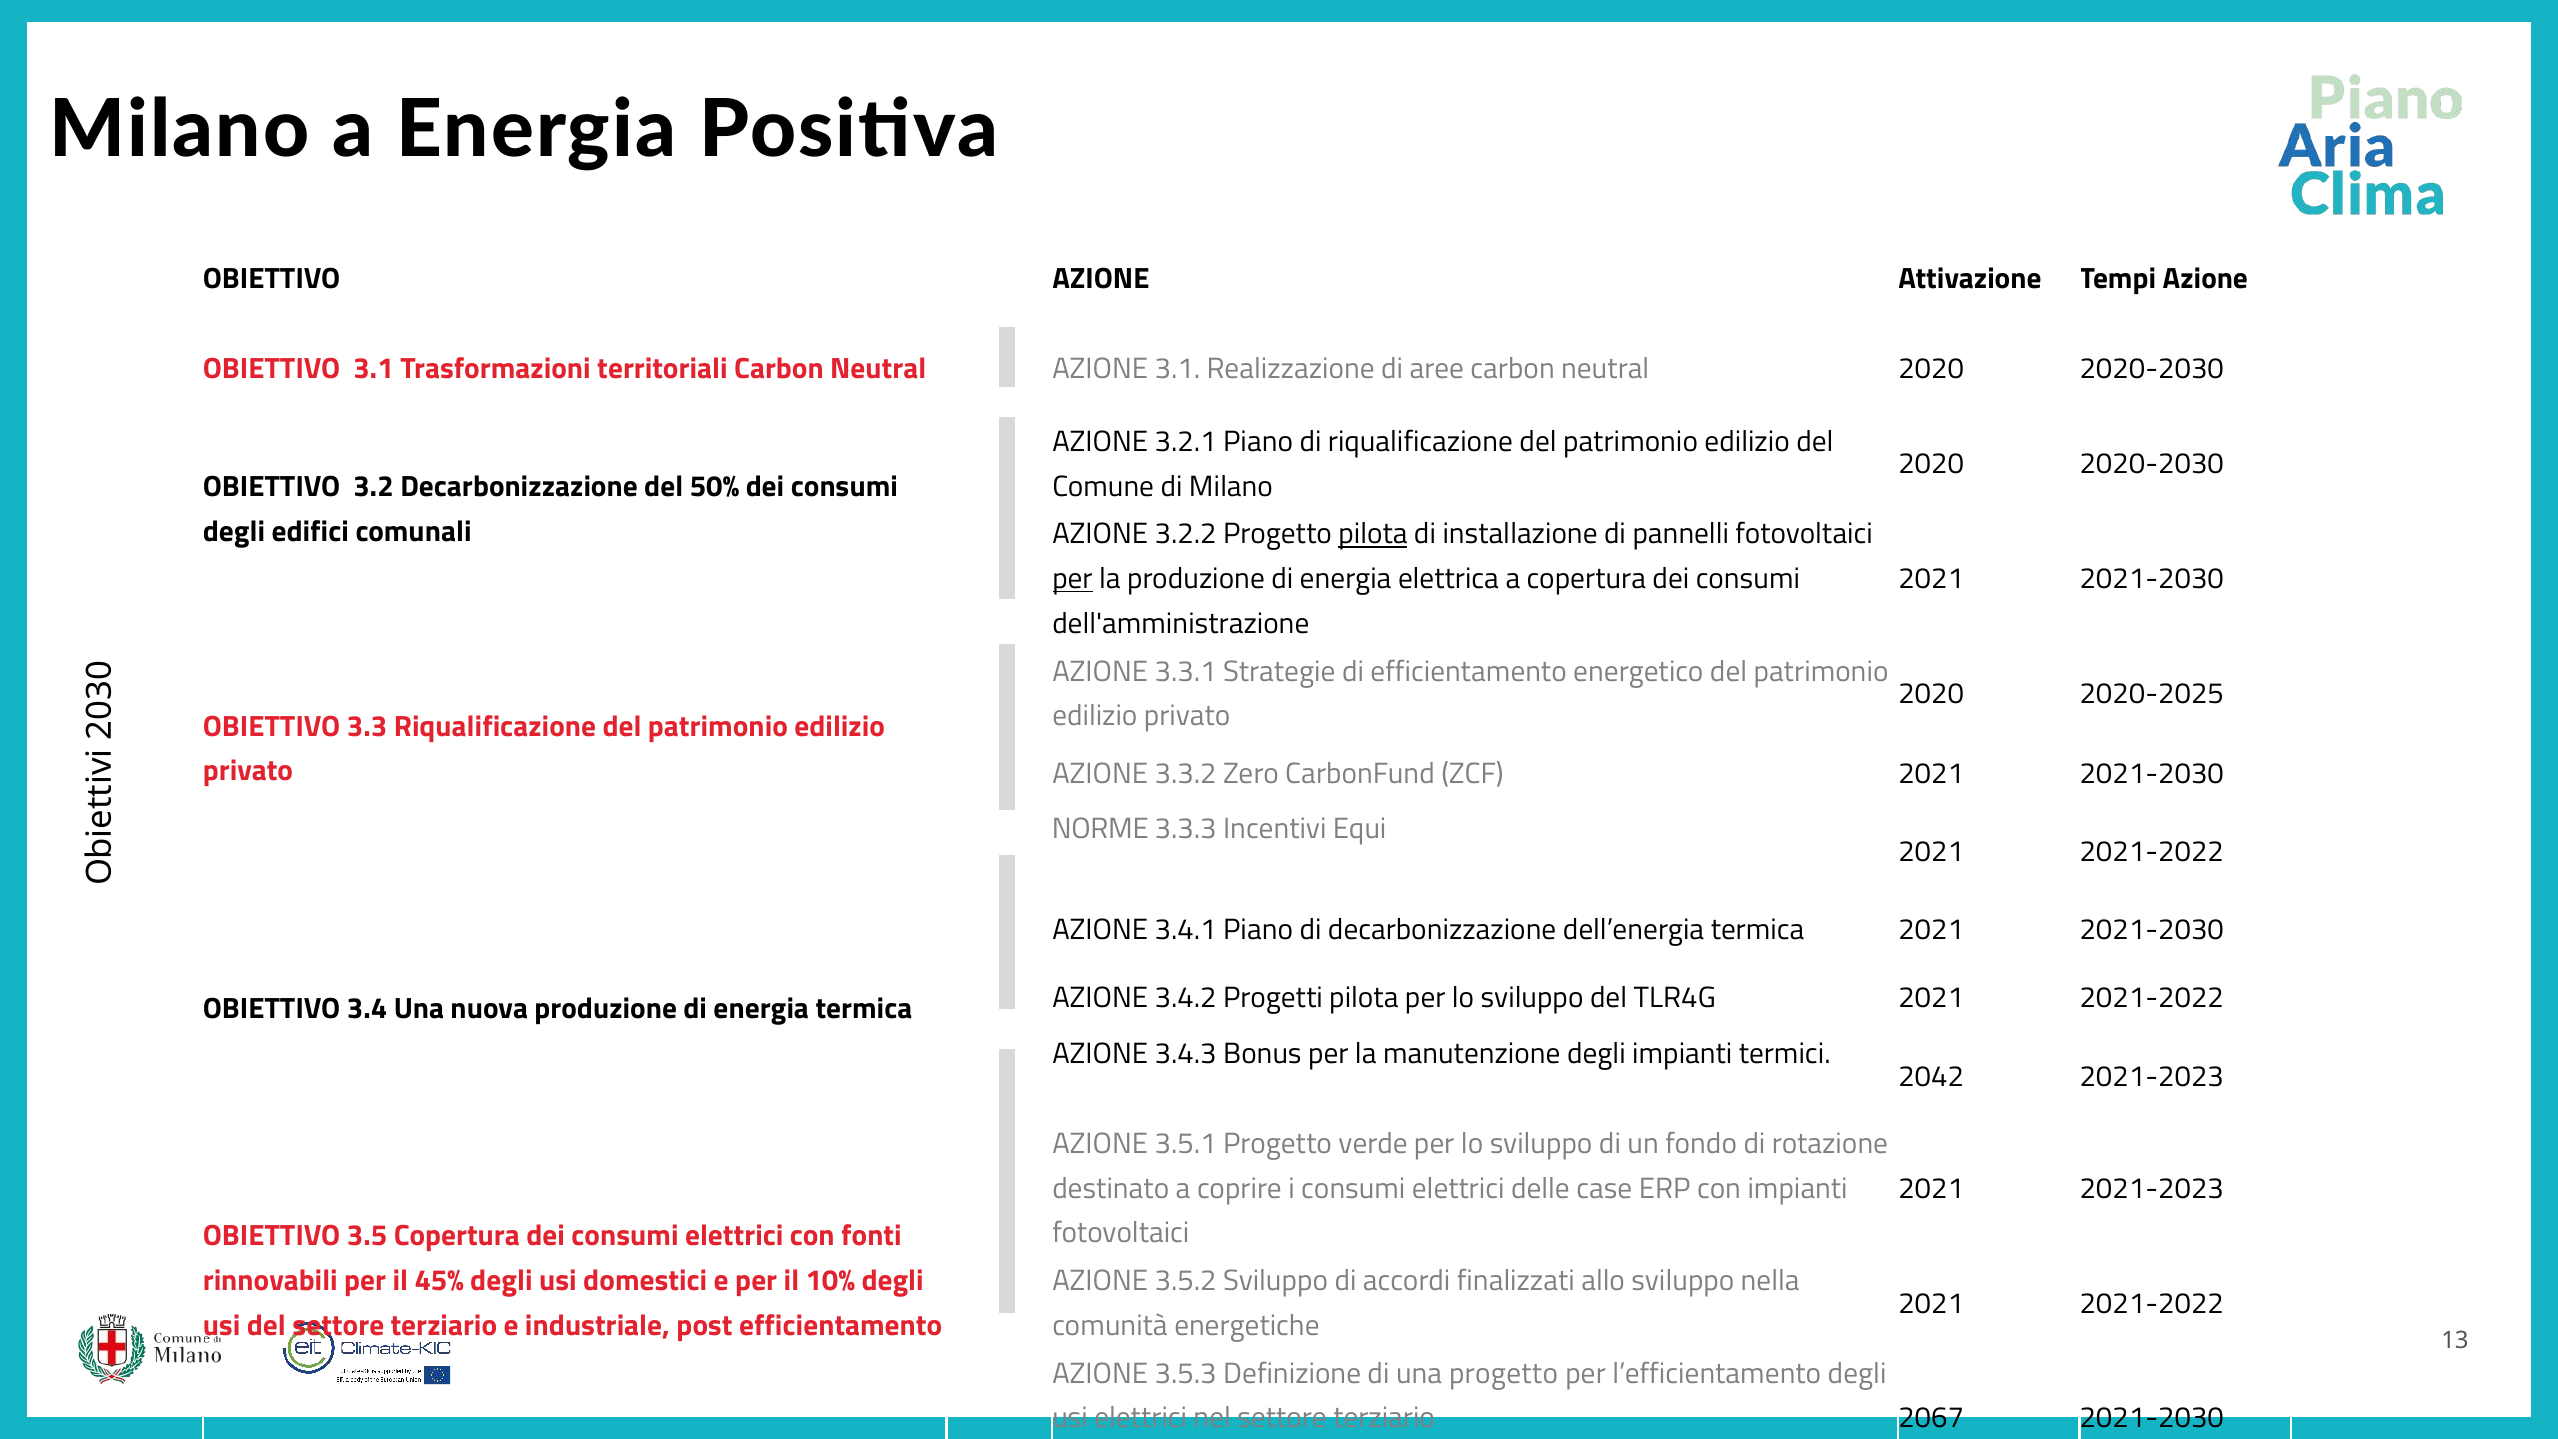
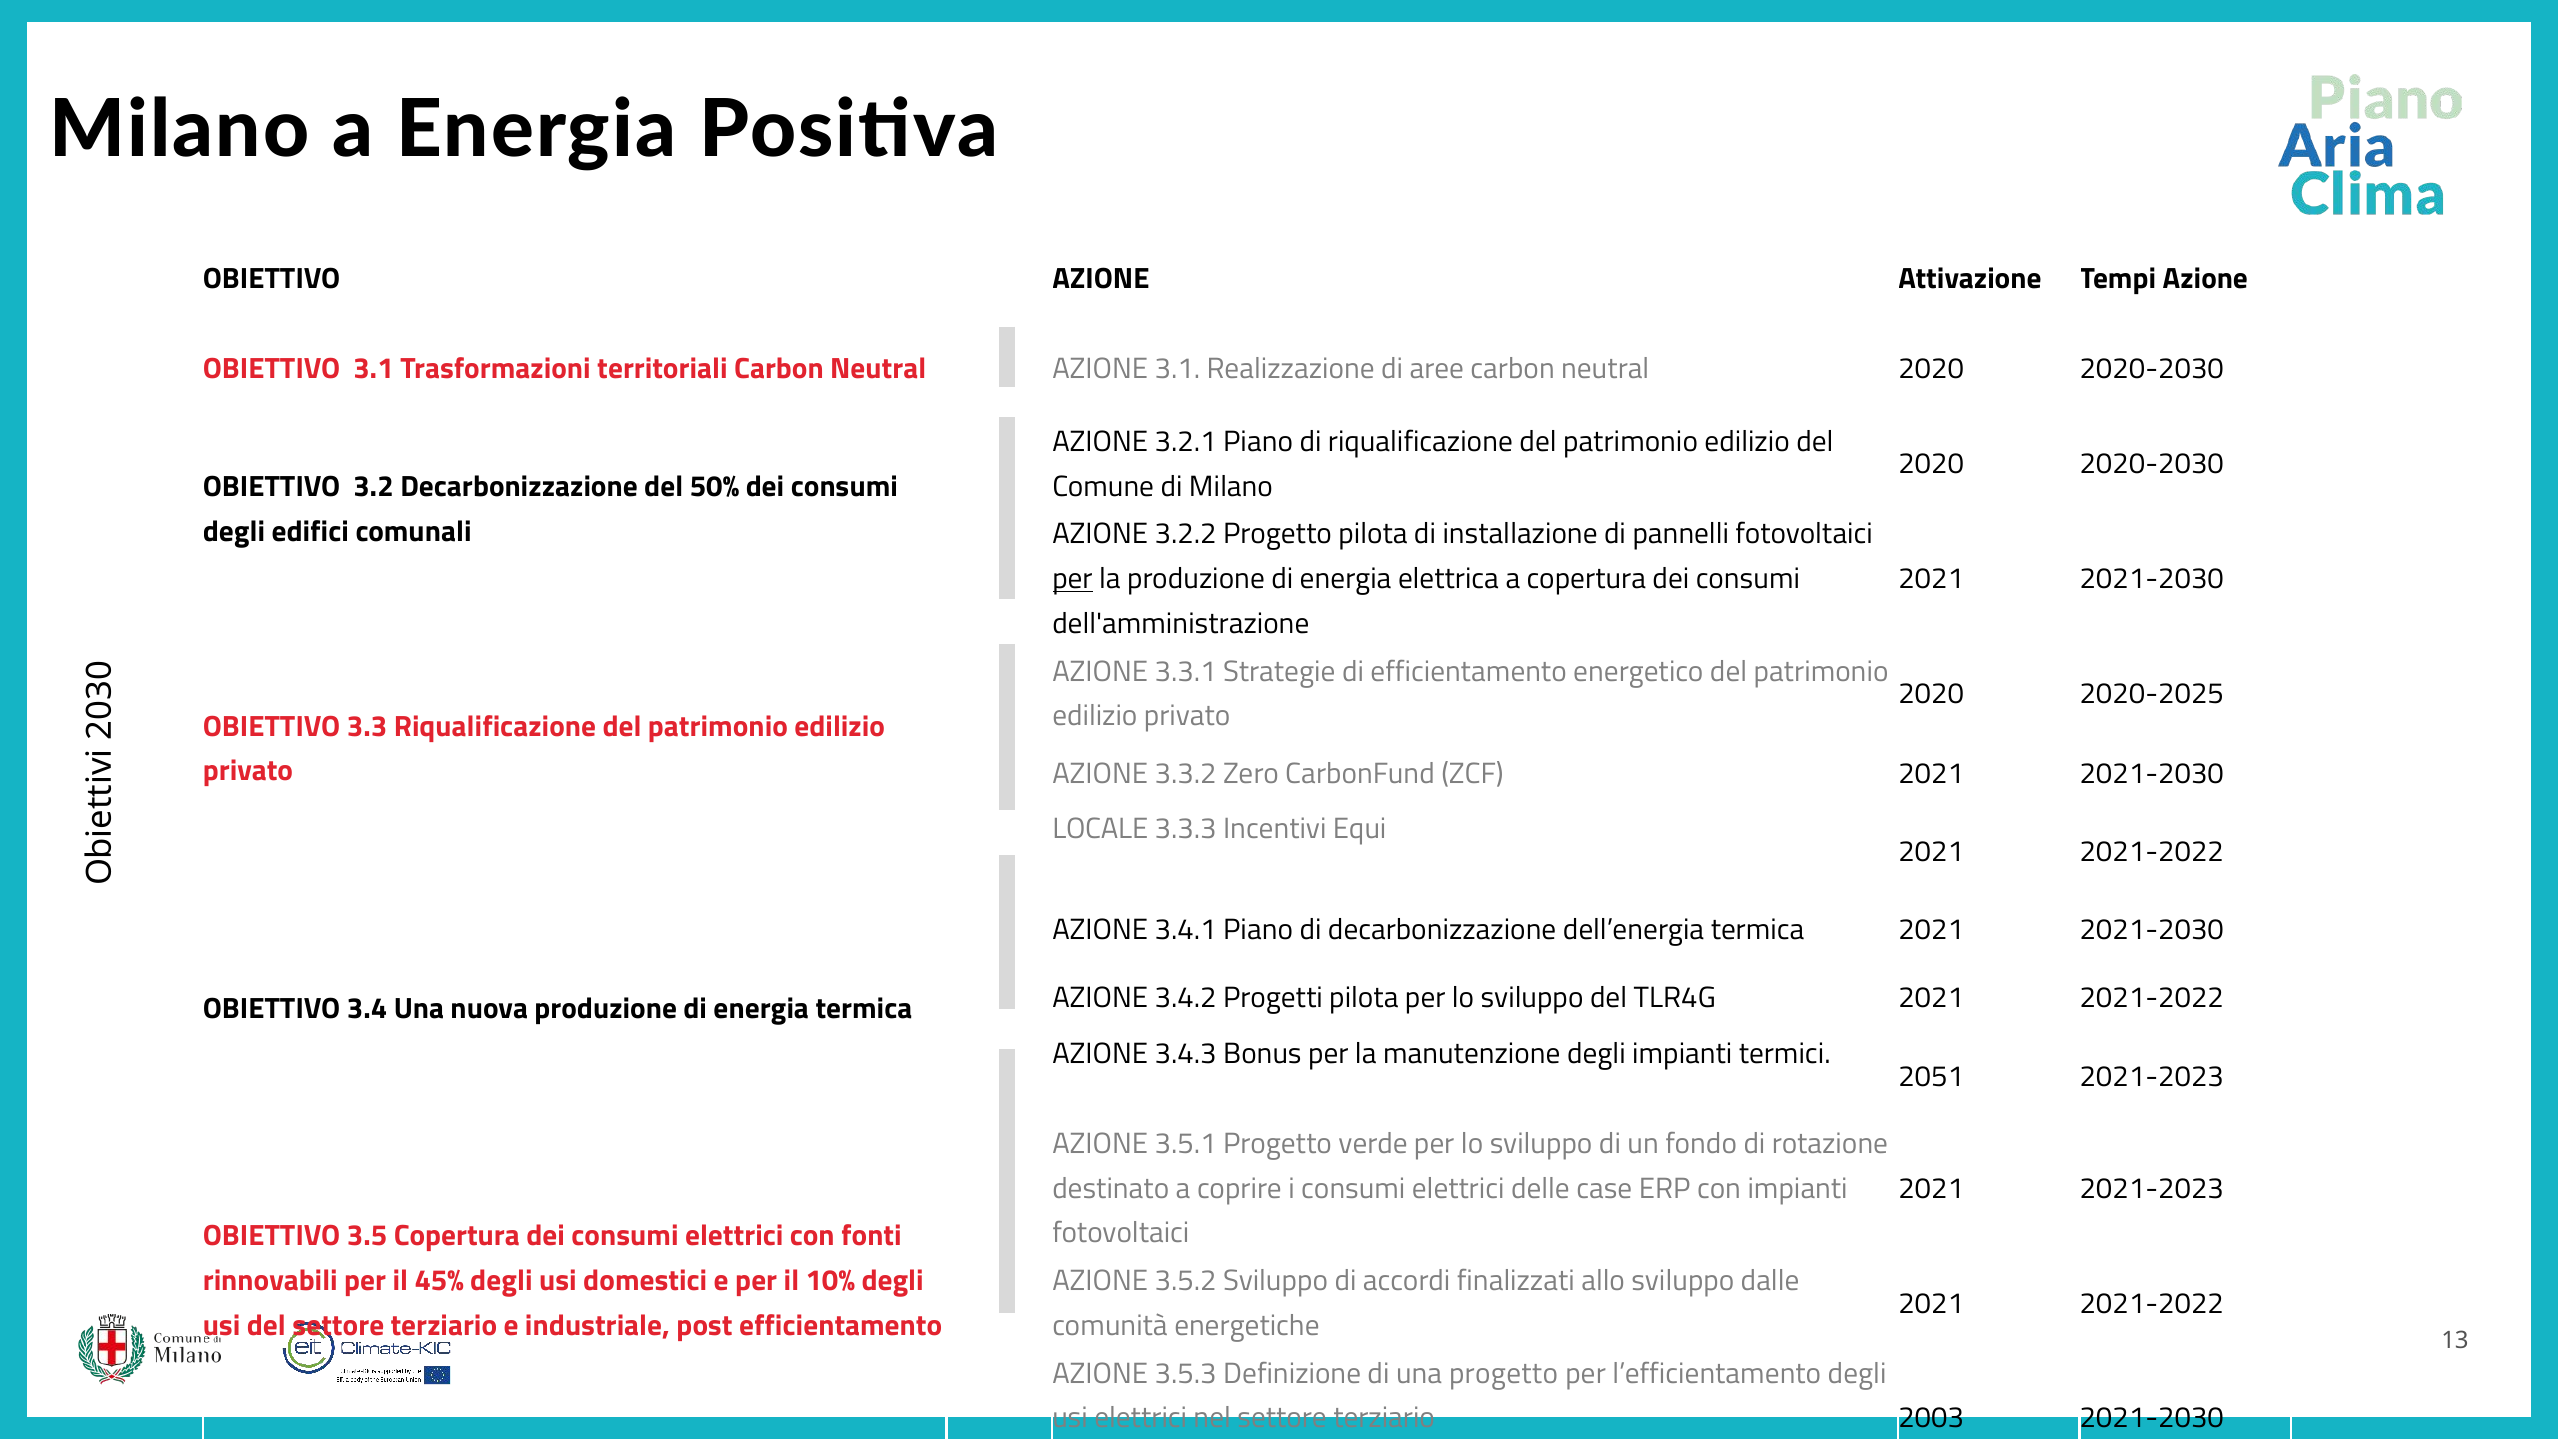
pilota underline: present -> none (1373, 534)
NORME: NORME -> LOCALE (1100, 829)
2042: 2042 -> 2051 (1931, 1076)
nella: nella -> dalle (1770, 1281)
2067: 2067 -> 2003 (1931, 1418)
